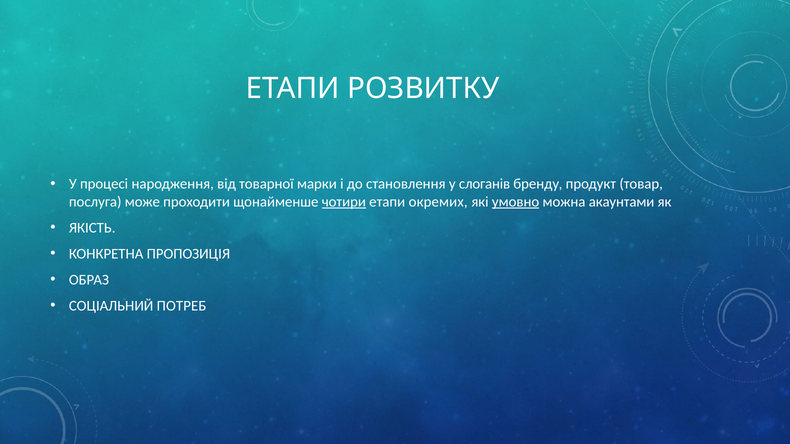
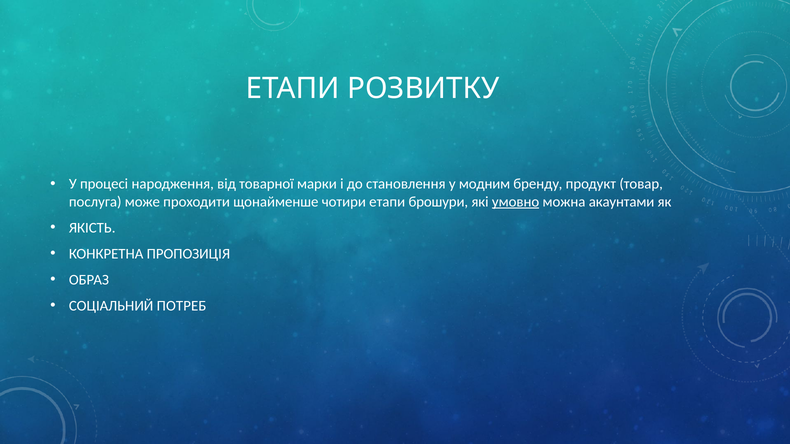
слоганів: слоганів -> модним (485, 184)
чотири underline: present -> none (344, 202)
окремих: окремих -> брошури (438, 202)
